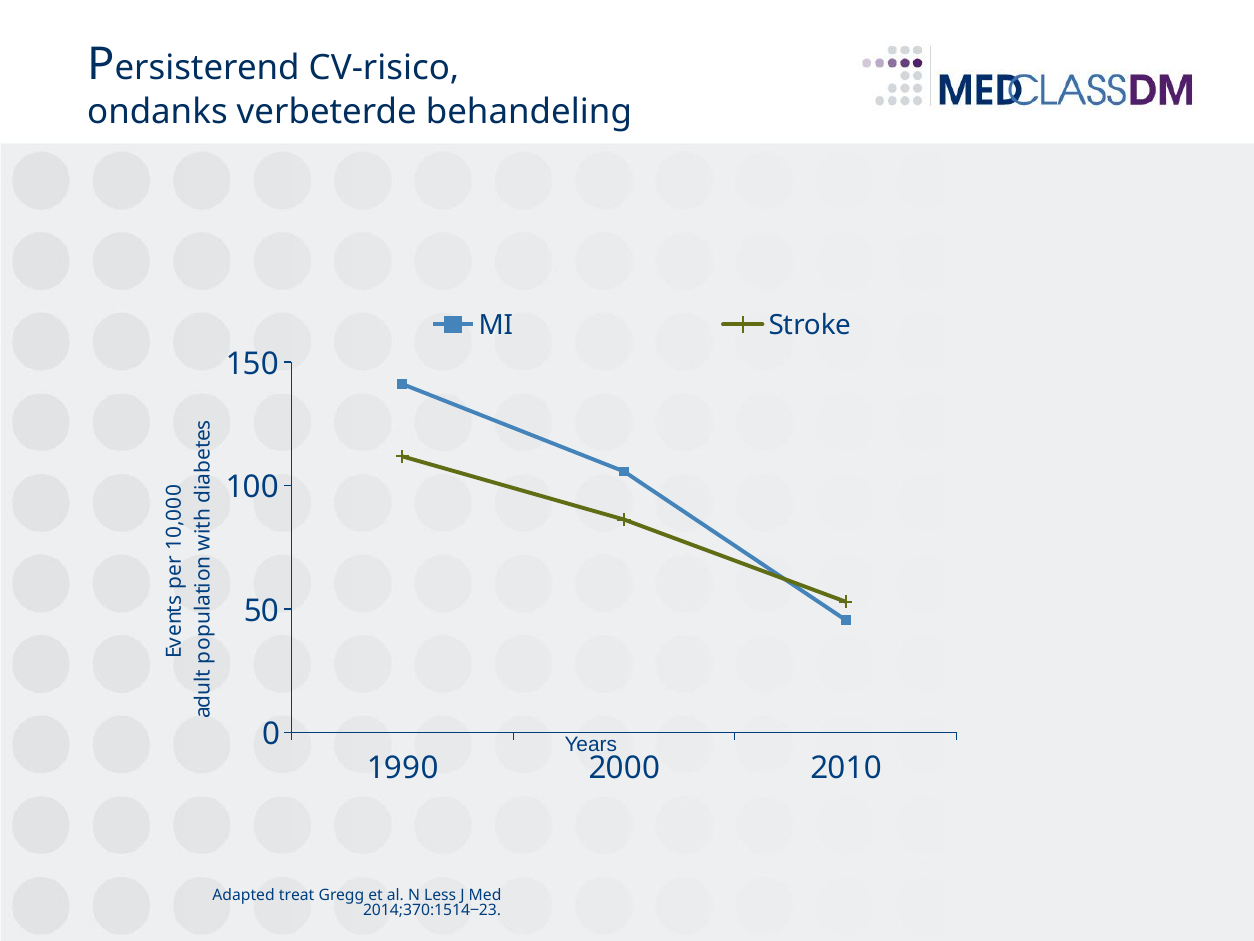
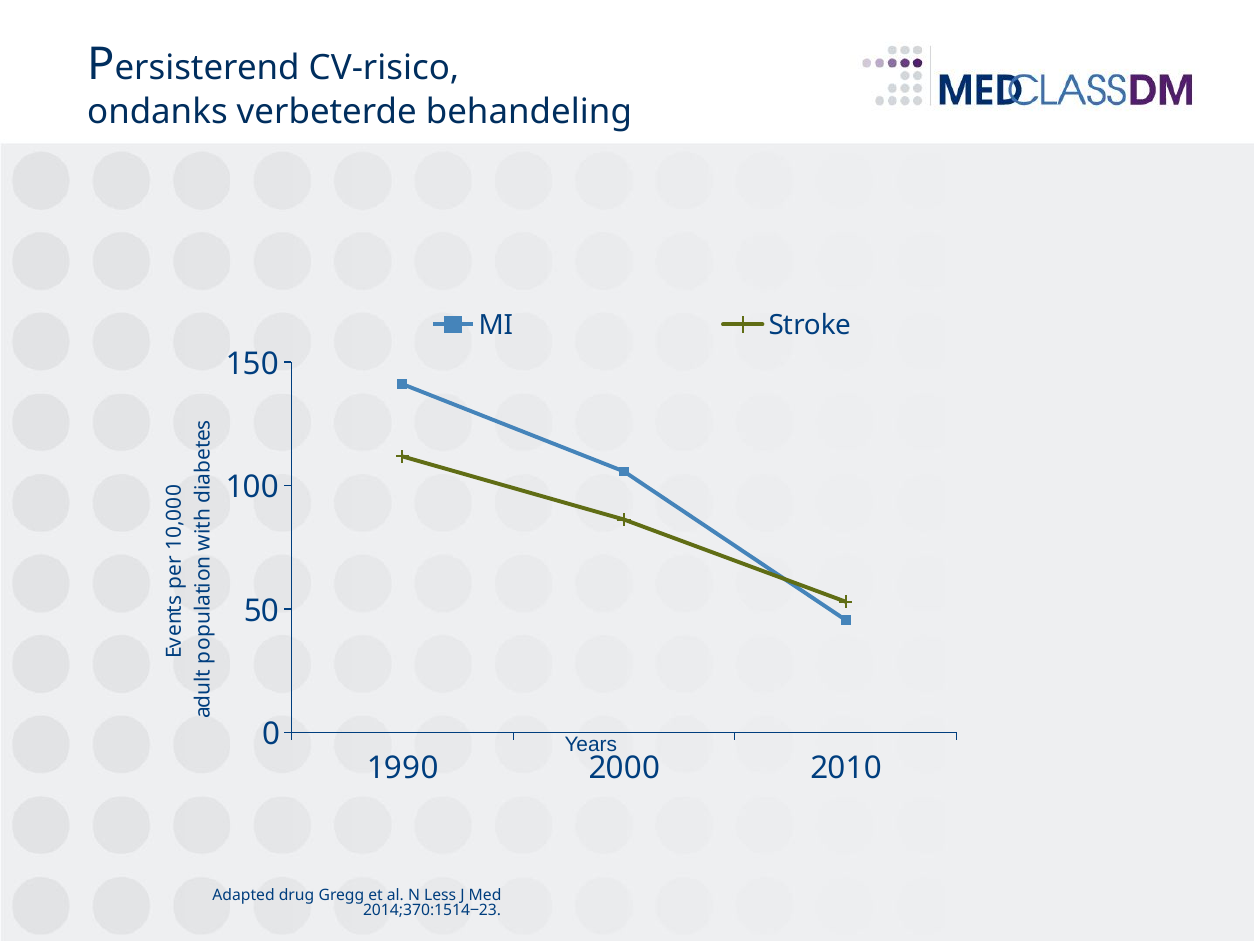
treat: treat -> drug (297, 894)
